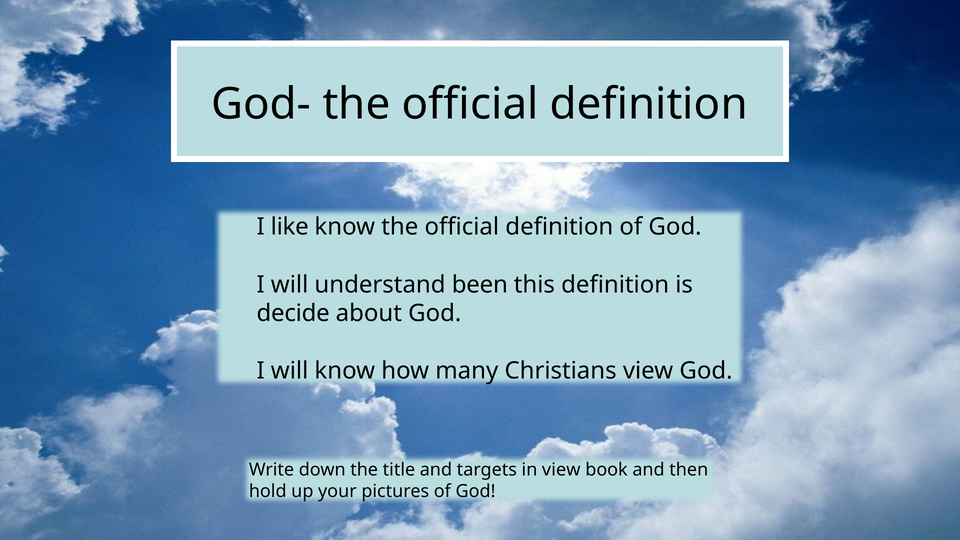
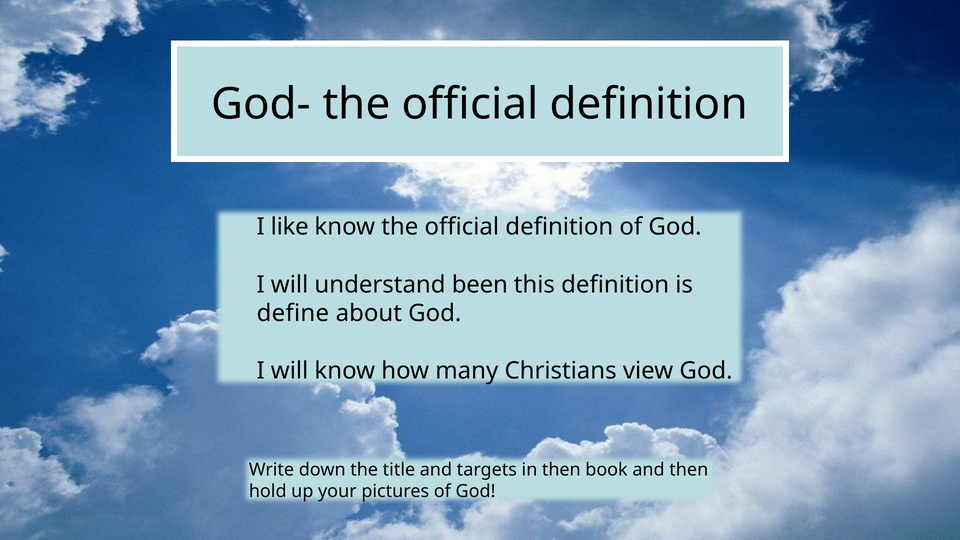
decide: decide -> define (293, 313)
in view: view -> then (561, 470)
